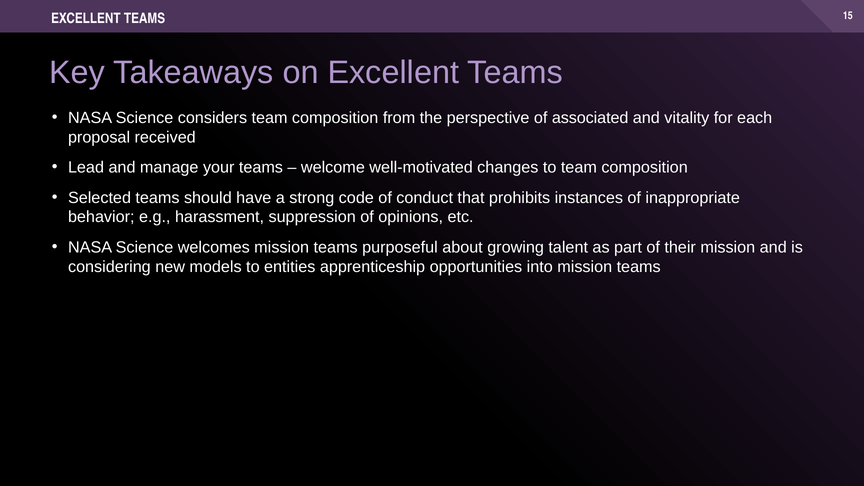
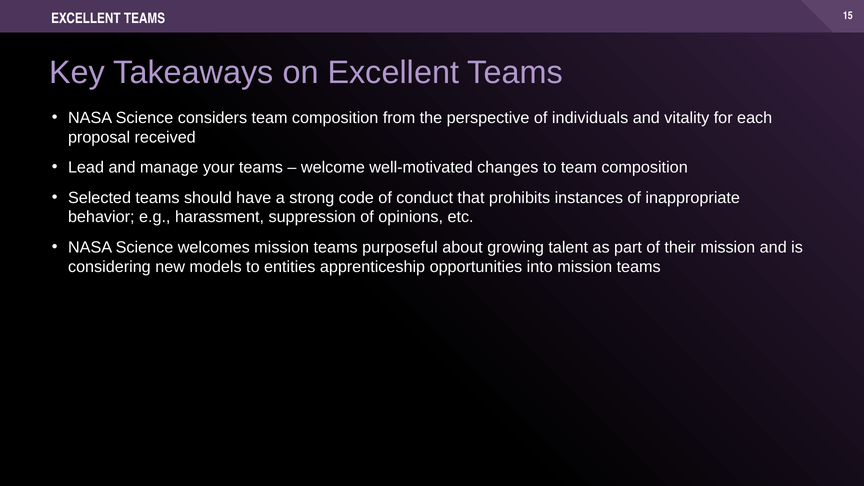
associated: associated -> individuals (590, 118)
